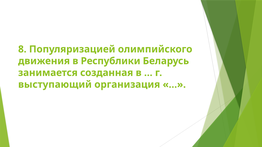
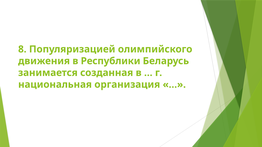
выступающий: выступающий -> национальная (55, 85)
